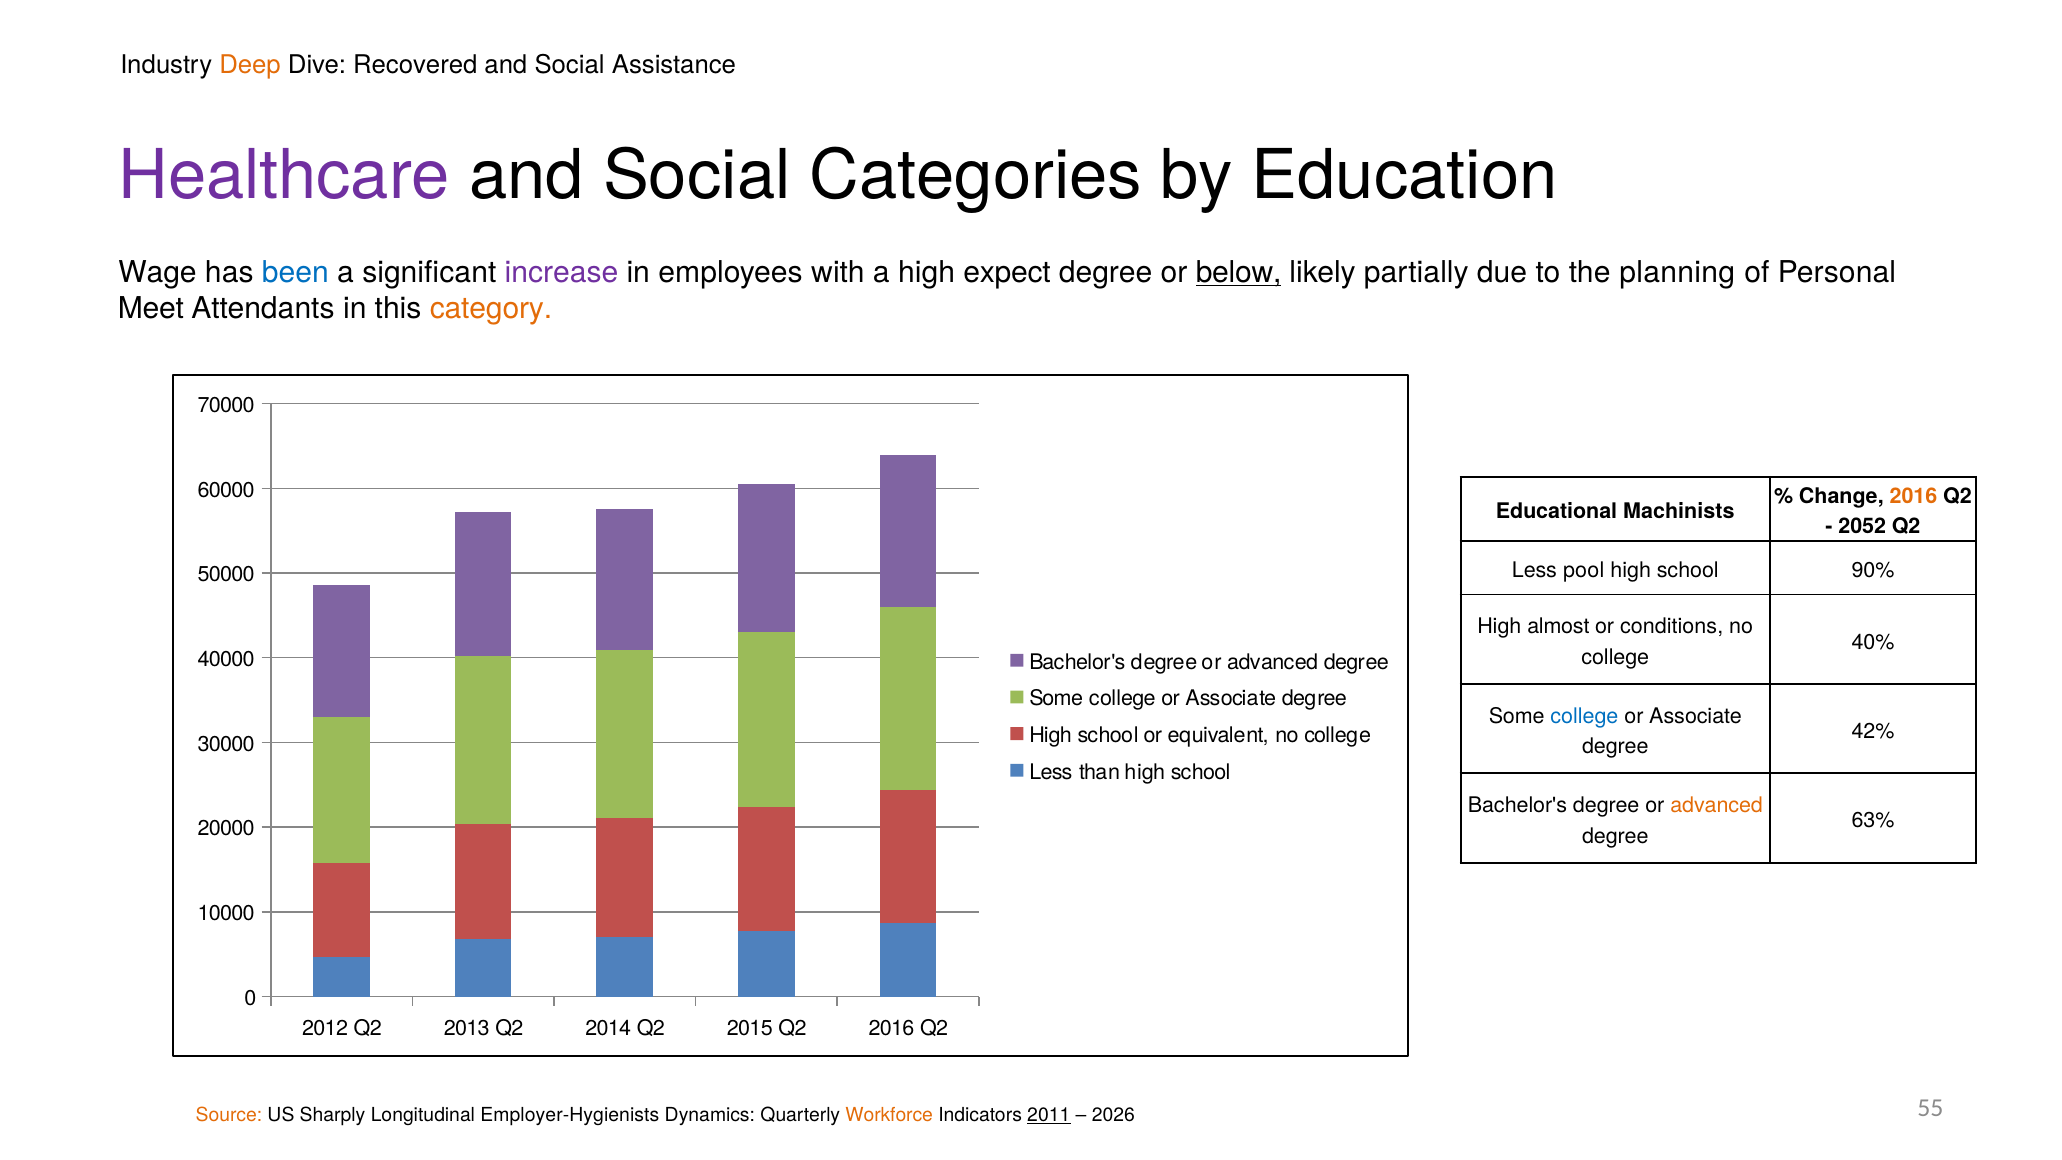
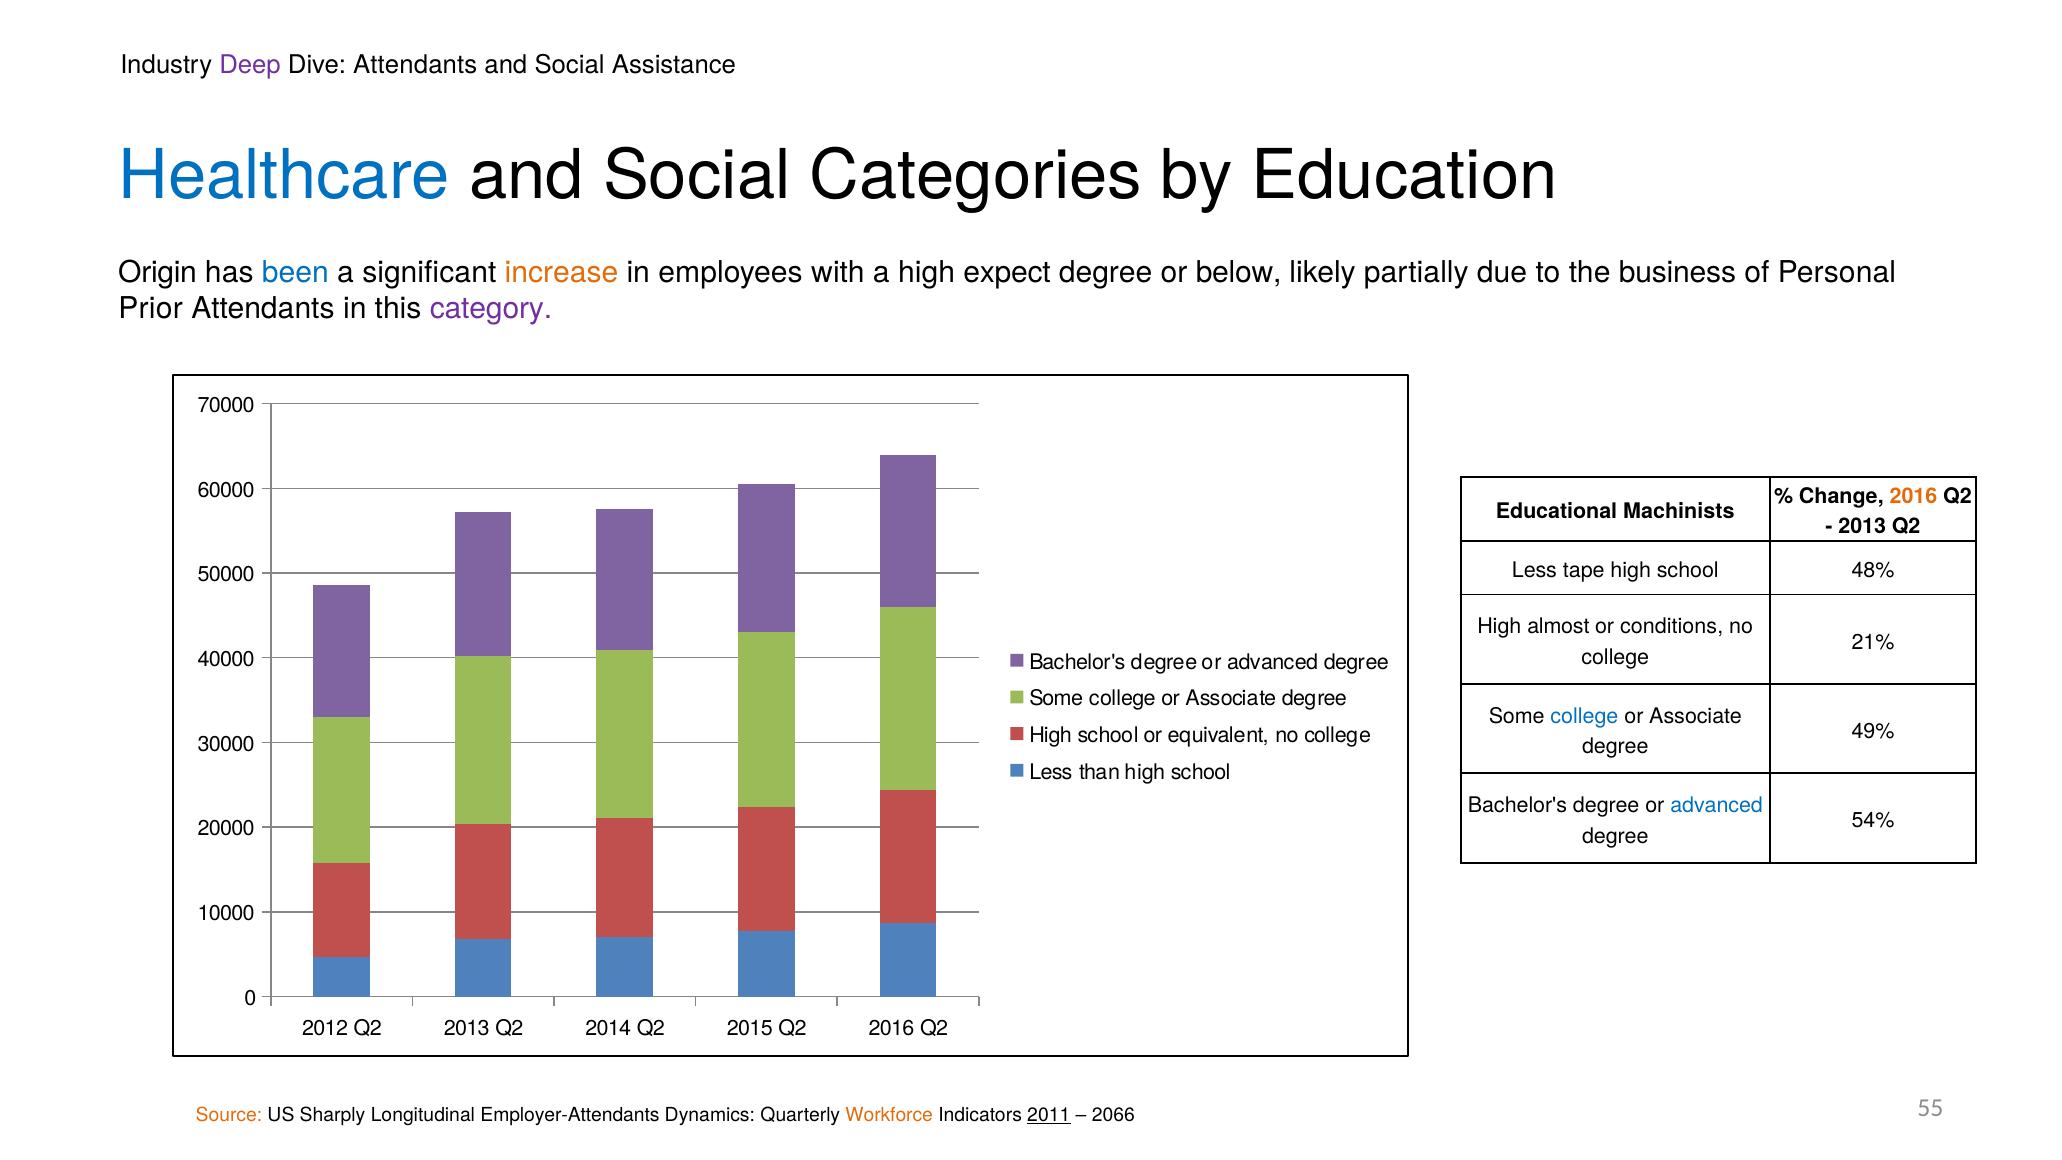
Deep colour: orange -> purple (250, 65)
Dive Recovered: Recovered -> Attendants (415, 65)
Healthcare colour: purple -> blue (284, 176)
Wage: Wage -> Origin (158, 273)
increase colour: purple -> orange (562, 273)
below underline: present -> none (1239, 273)
planning: planning -> business (1677, 273)
Meet: Meet -> Prior (151, 309)
category colour: orange -> purple (491, 309)
2052: 2052 -> 2013 (1862, 527)
pool: pool -> tape (1584, 570)
90%: 90% -> 48% (1873, 570)
40%: 40% -> 21% (1873, 642)
42%: 42% -> 49% (1873, 732)
advanced colour: orange -> blue (1717, 806)
63%: 63% -> 54% (1873, 821)
Employer-Hygienists: Employer-Hygienists -> Employer-Attendants (570, 1116)
2026: 2026 -> 2066 (1113, 1116)
